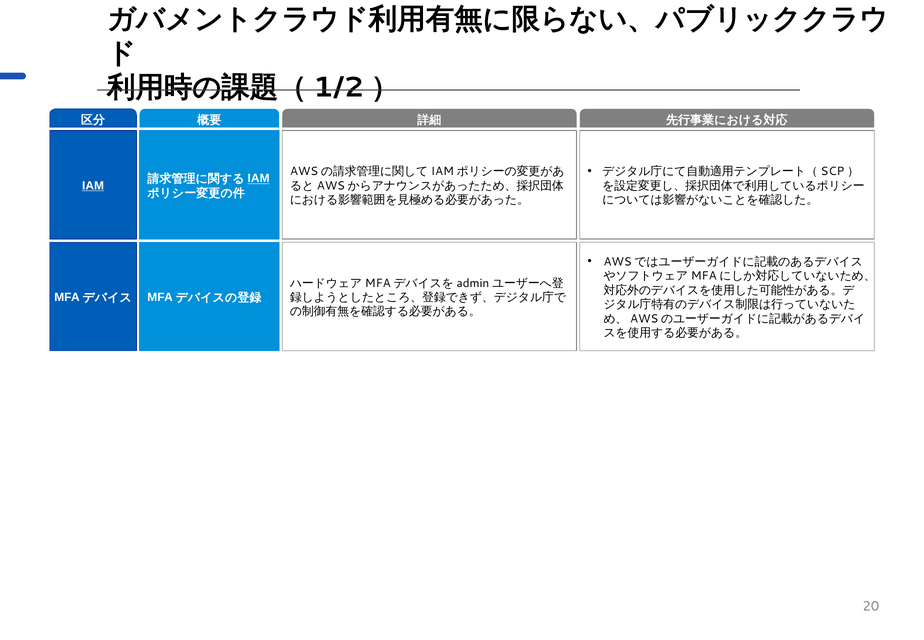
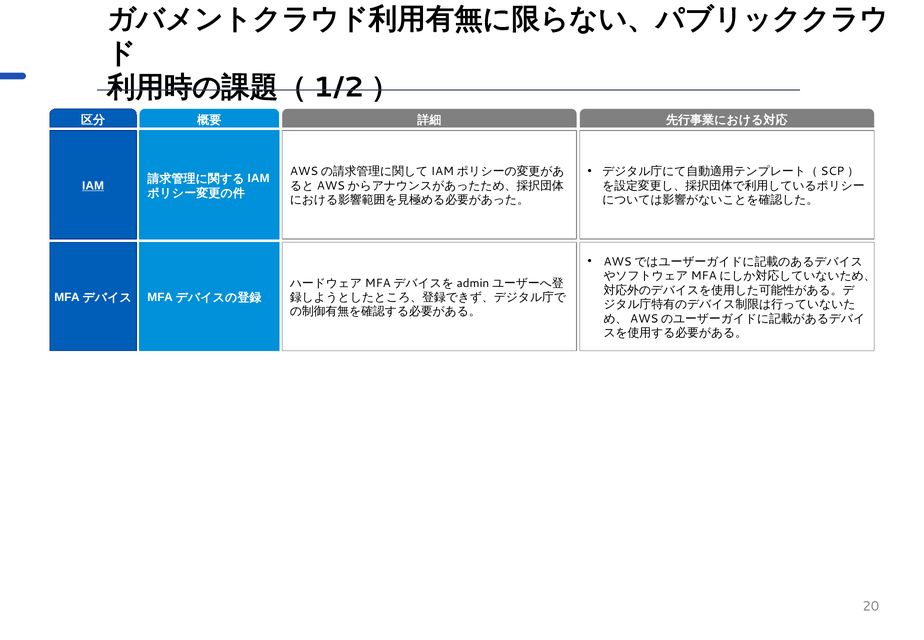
IAM underline: present -> none (259, 178)
